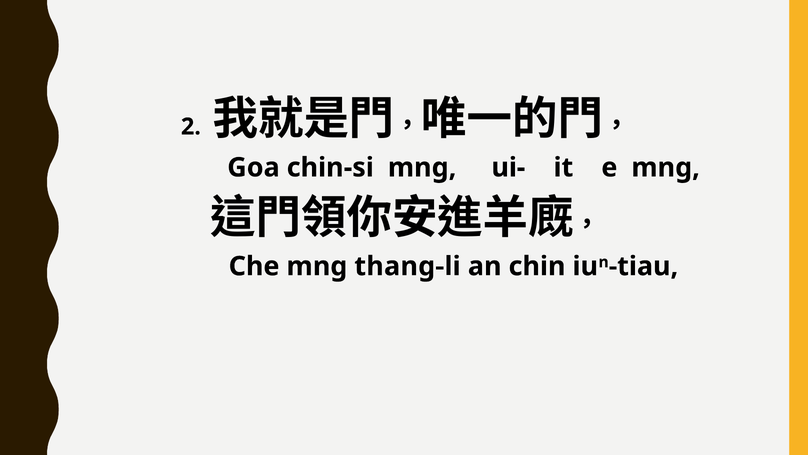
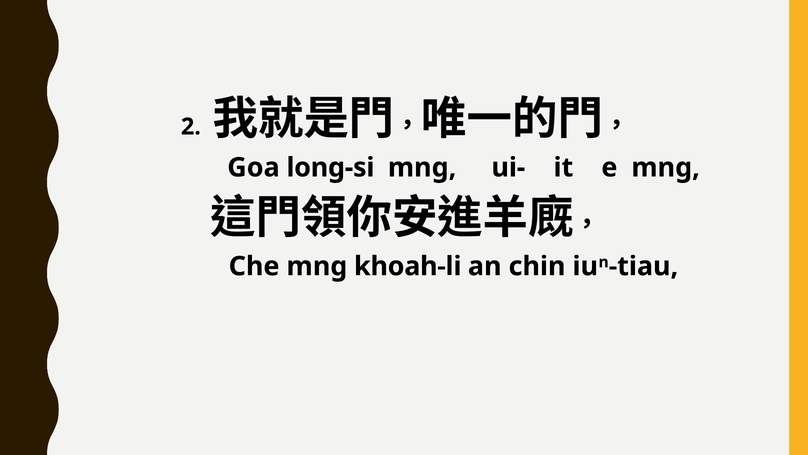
chin-si: chin-si -> long-si (330, 167)
thang-li: thang-li -> khoah-li (408, 266)
